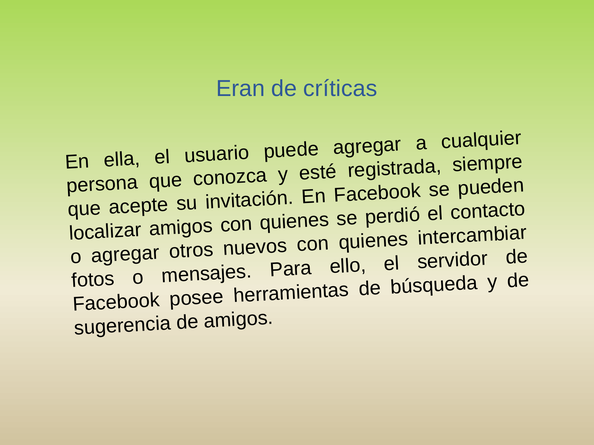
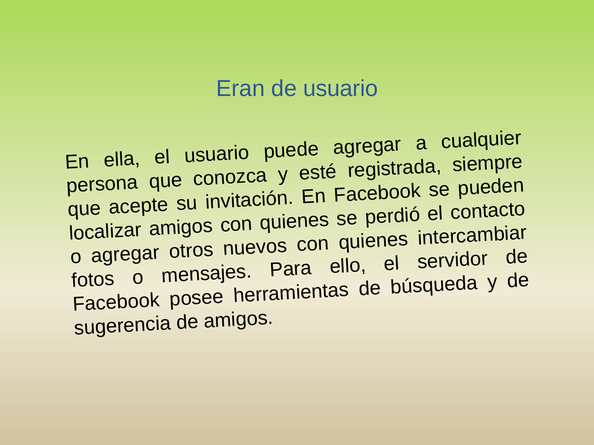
de críticas: críticas -> usuario (341, 89)
